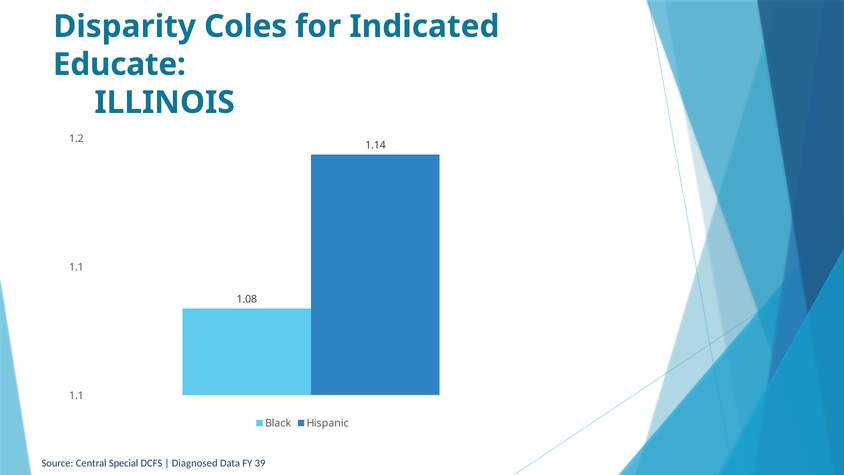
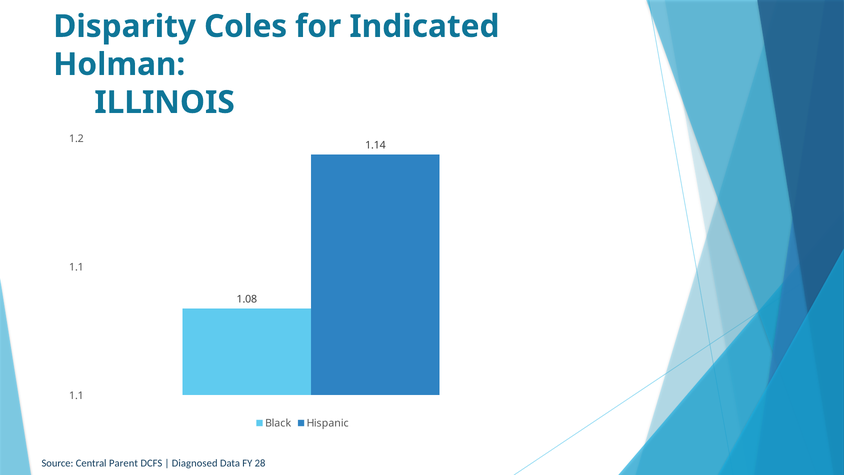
Educate: Educate -> Holman (119, 64)
Special: Special -> Parent (124, 463)
39: 39 -> 28 (260, 463)
